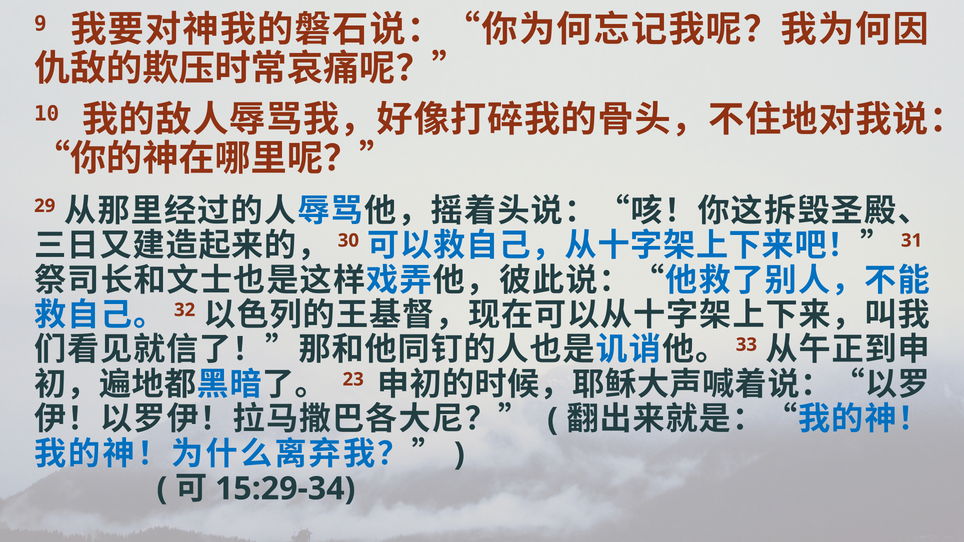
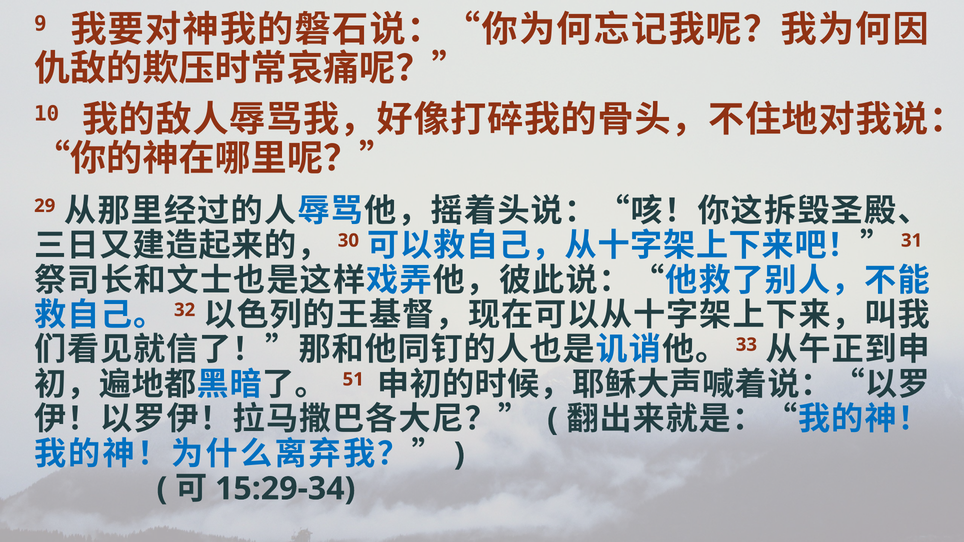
23: 23 -> 51 (353, 380)
